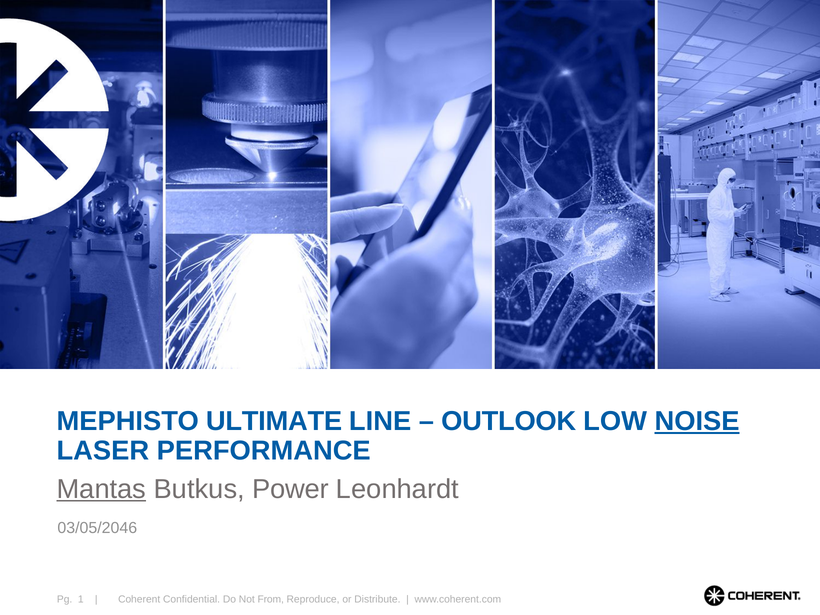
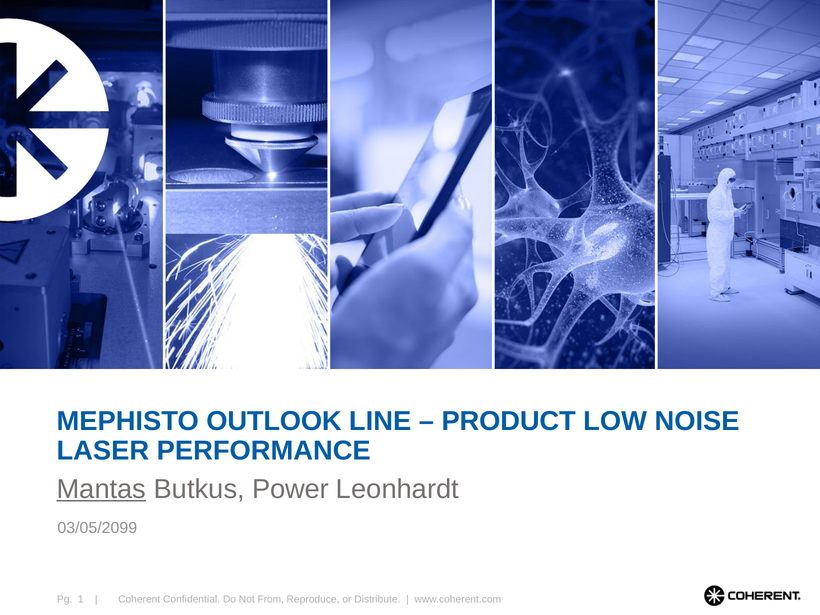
ULTIMATE: ULTIMATE -> OUTLOOK (274, 421)
OUTLOOK: OUTLOOK -> PRODUCT (509, 421)
NOISE underline: present -> none (697, 421)
03/05/2046: 03/05/2046 -> 03/05/2099 (97, 528)
